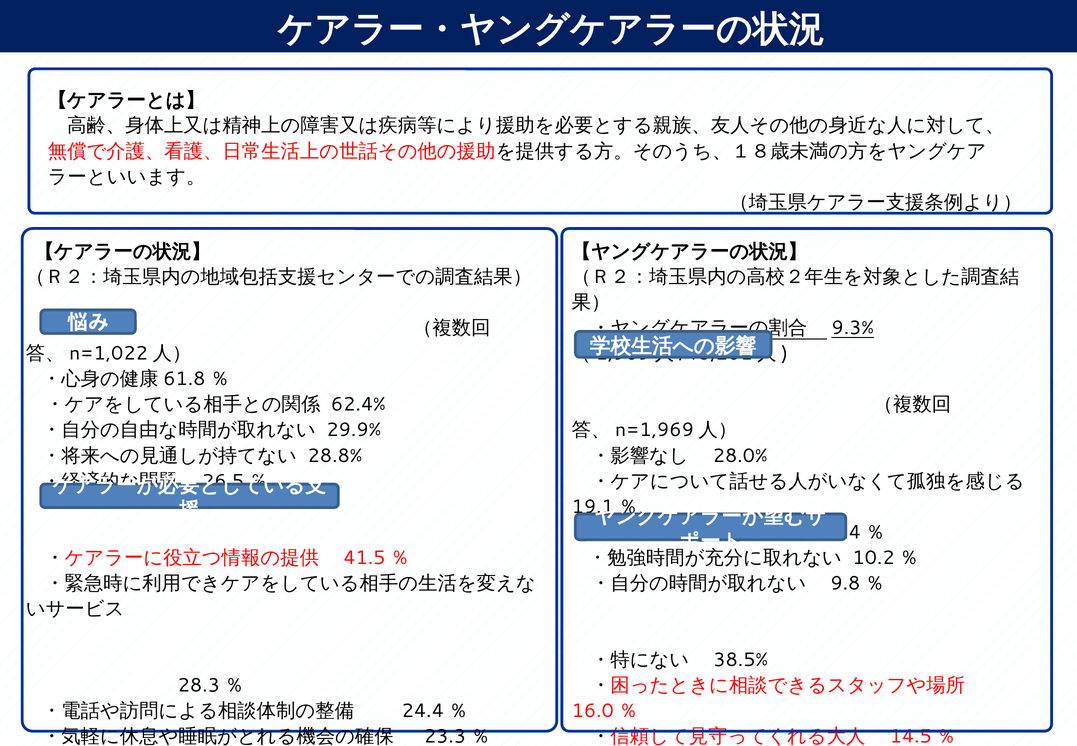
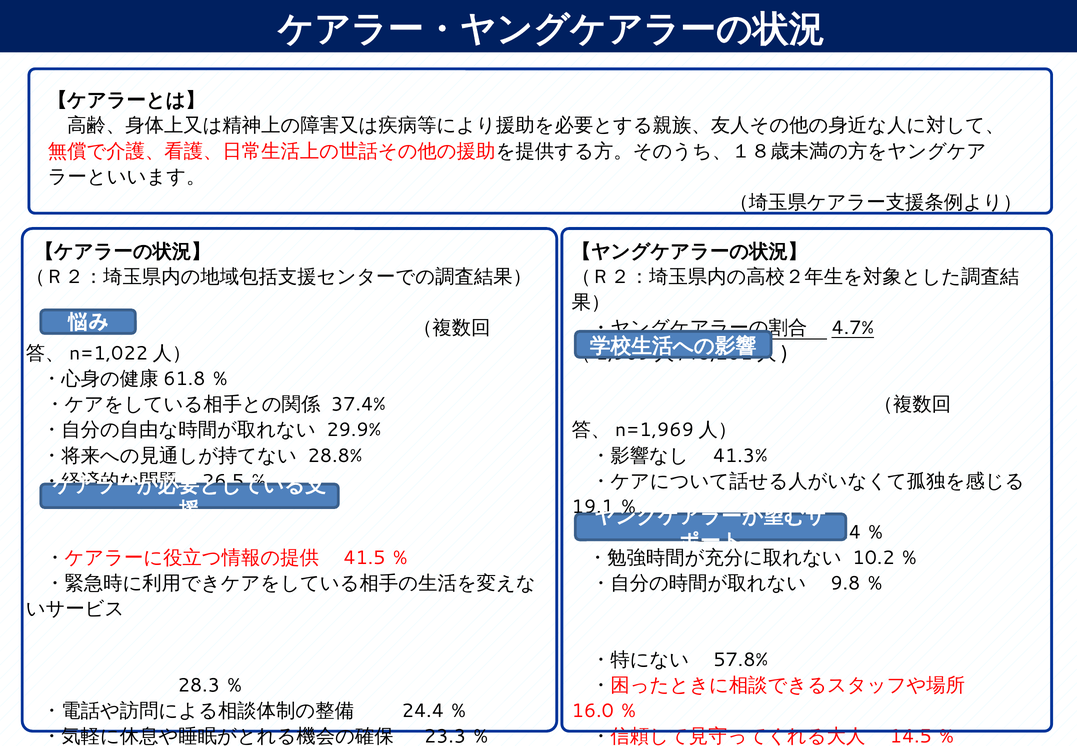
9.3%: 9.3% -> 4.7% (853, 328)
62.4%: 62.4% -> 37.4% (358, 404)
28.0%: 28.0% -> 41.3% (740, 455)
38.5%: 38.5% -> 57.8% (741, 660)
